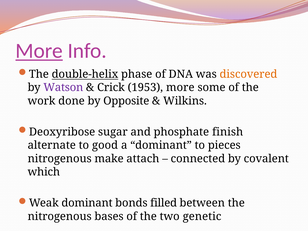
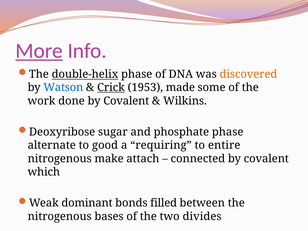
Watson colour: purple -> blue (63, 87)
Crick underline: none -> present (111, 87)
1953 more: more -> made (180, 87)
done by Opposite: Opposite -> Covalent (126, 101)
phosphate finish: finish -> phase (228, 132)
a dominant: dominant -> requiring (161, 145)
pieces: pieces -> entire (224, 145)
genetic: genetic -> divides (202, 216)
